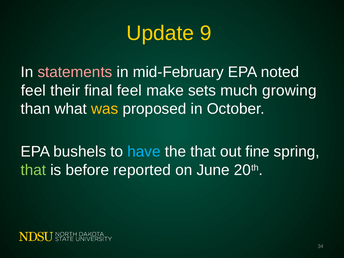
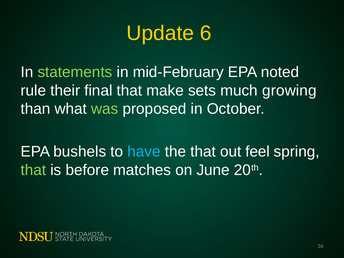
9: 9 -> 6 (206, 33)
statements colour: pink -> light green (75, 72)
feel: feel -> rule (33, 91)
final feel: feel -> that (129, 91)
was colour: yellow -> light green (105, 109)
fine: fine -> feel (258, 152)
reported: reported -> matches (142, 170)
